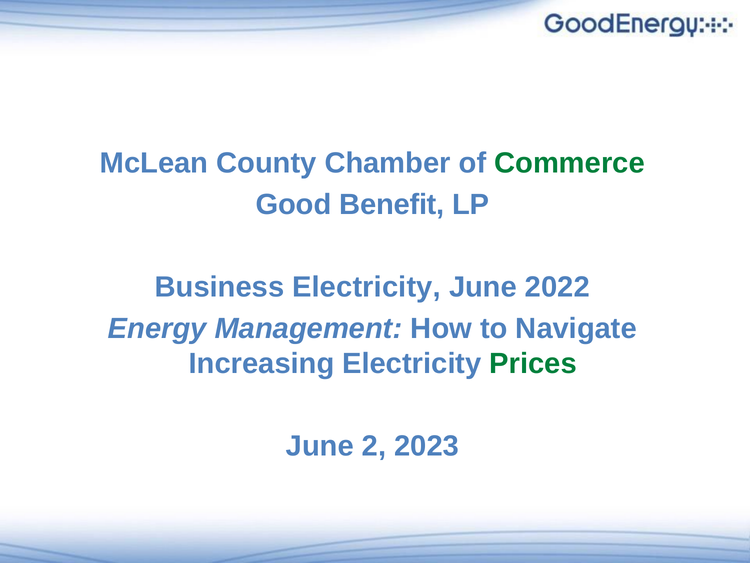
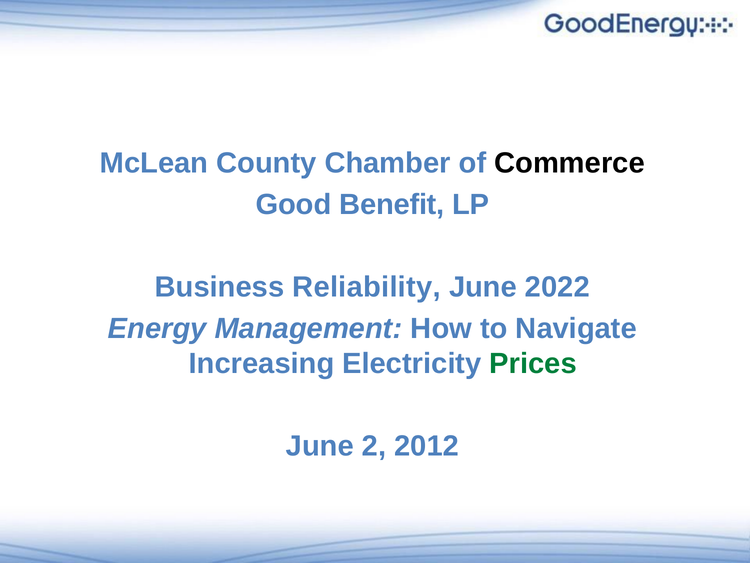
Commerce colour: green -> black (570, 163)
Business Electricity: Electricity -> Reliability (366, 287)
2023: 2023 -> 2012 (427, 446)
